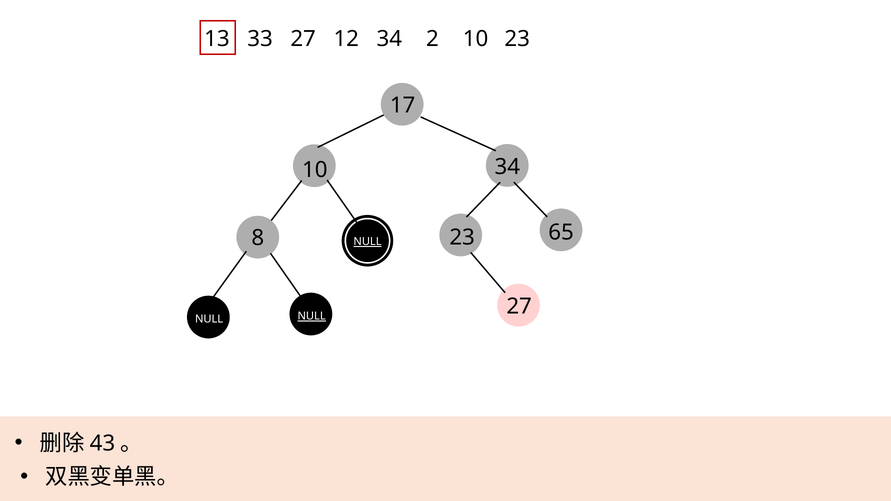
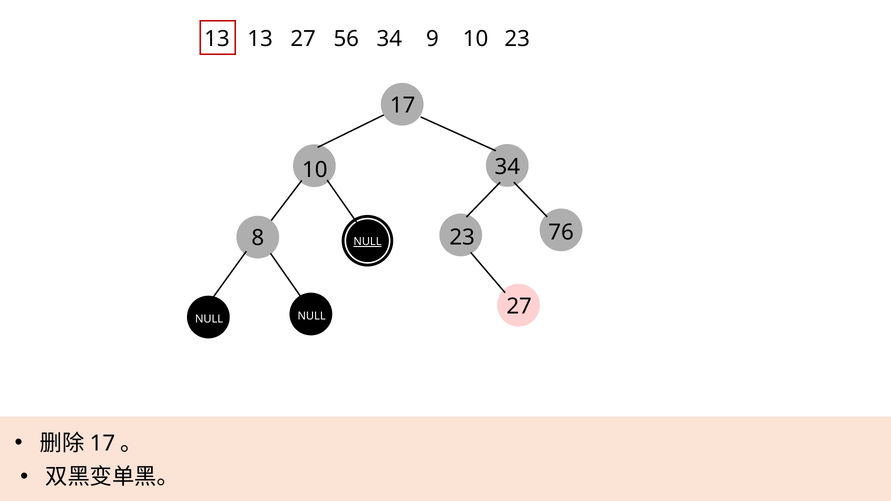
13 33: 33 -> 13 (260, 39)
12: 12 -> 56 (346, 39)
2: 2 -> 9 (432, 39)
65: 65 -> 76 (561, 233)
NULL underline: present -> none (312, 316)
43: 43 -> 17 (102, 443)
